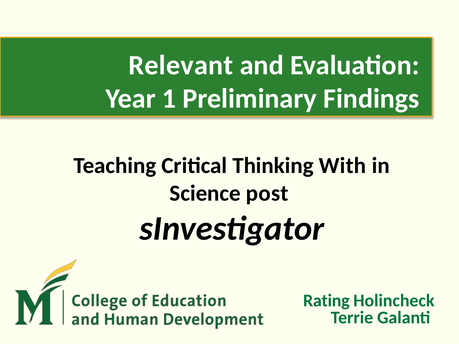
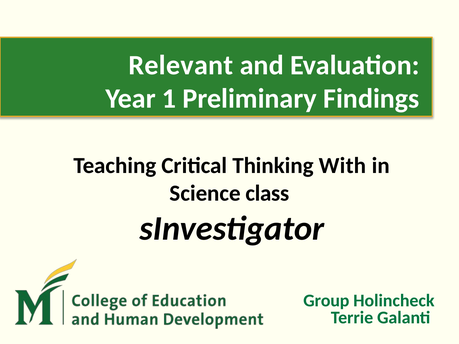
post: post -> class (267, 193)
Rating: Rating -> Group (326, 301)
